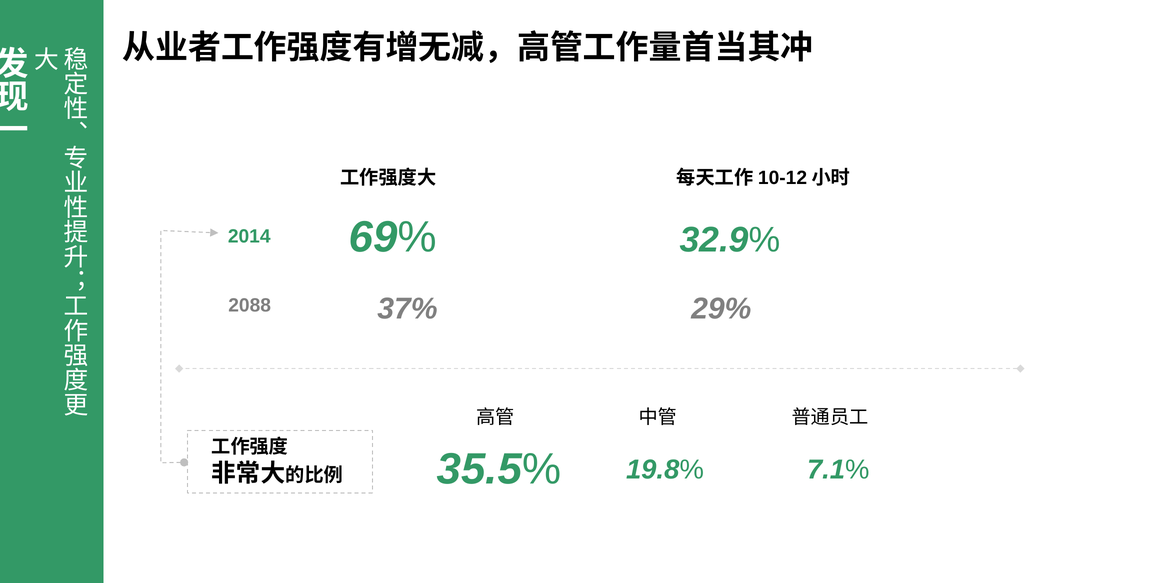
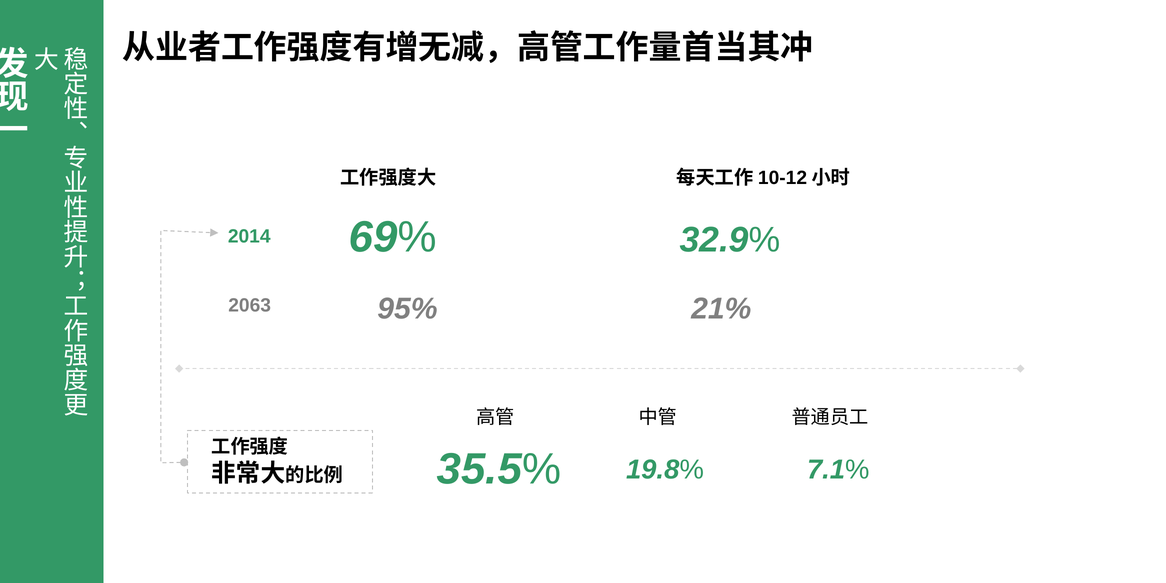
37%: 37% -> 95% (407, 309)
29%: 29% -> 21% (721, 309)
2088: 2088 -> 2063 (250, 306)
